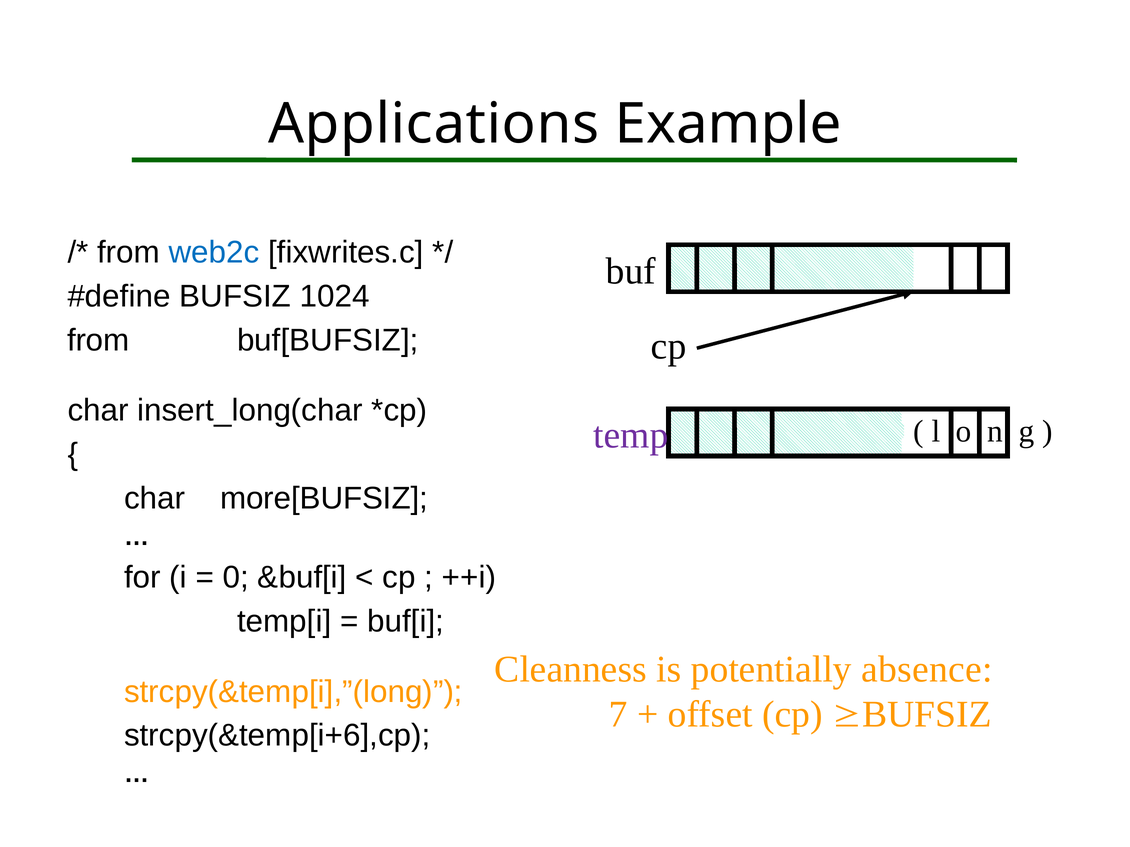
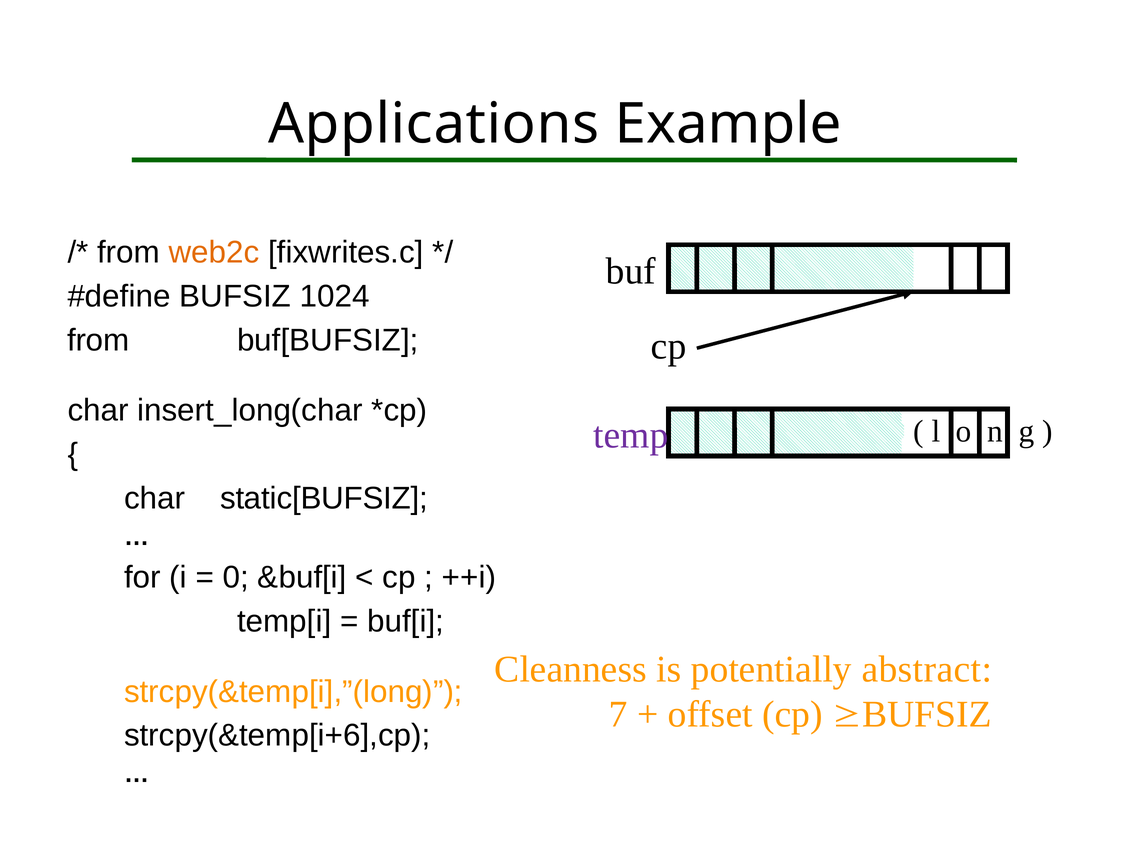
web2c colour: blue -> orange (214, 253)
more[BUFSIZ: more[BUFSIZ -> static[BUFSIZ (324, 499)
absence: absence -> abstract (927, 670)
